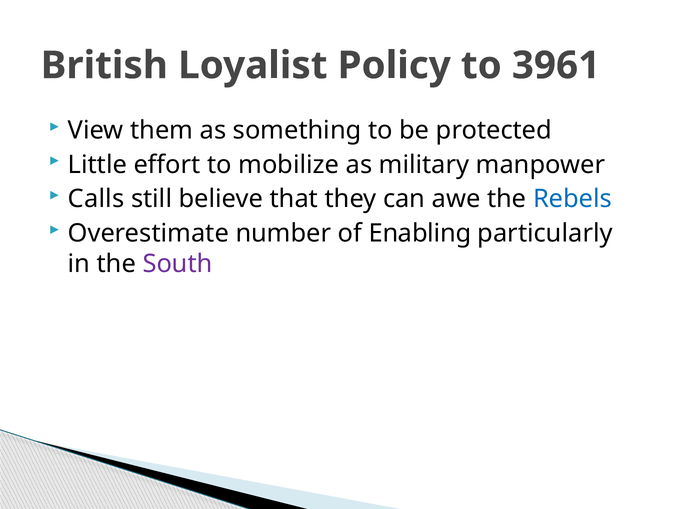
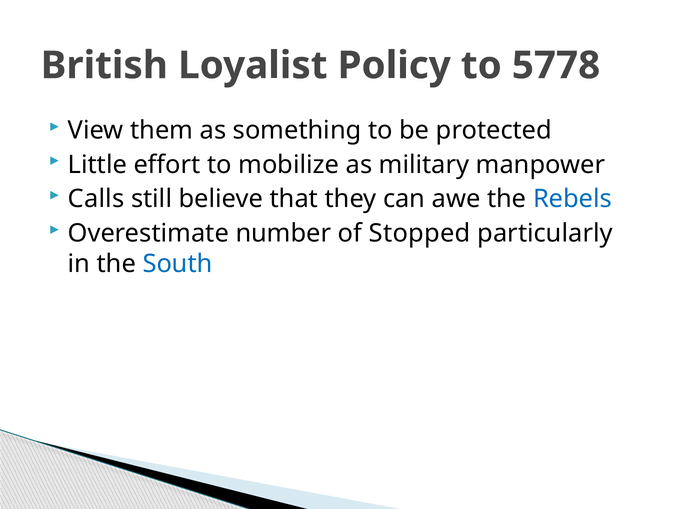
3961: 3961 -> 5778 (556, 66)
Enabling: Enabling -> Stopped (420, 233)
South colour: purple -> blue (178, 264)
